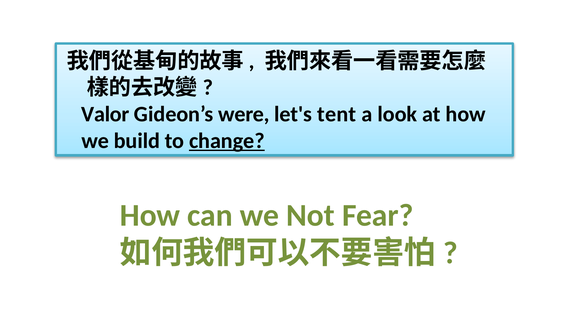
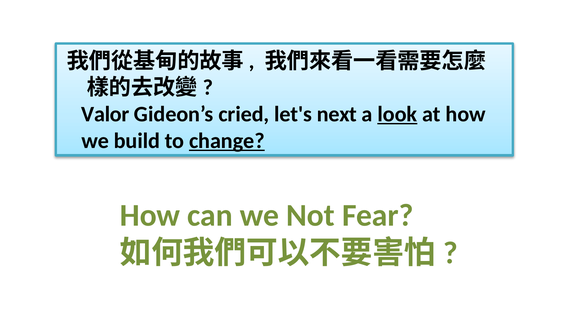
were: were -> cried (244, 114)
tent: tent -> next (337, 114)
look underline: none -> present (397, 114)
